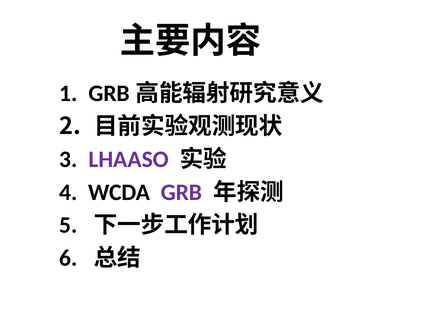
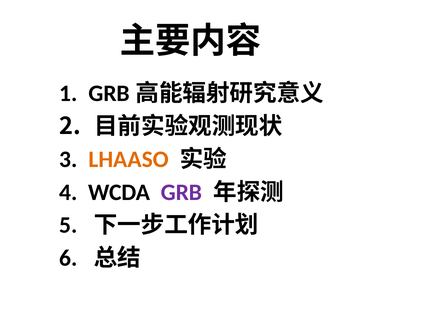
LHAASO colour: purple -> orange (129, 159)
